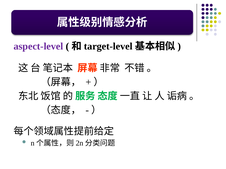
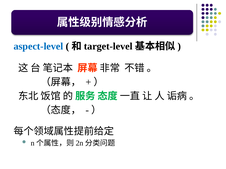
aspect-level colour: purple -> blue (38, 46)
